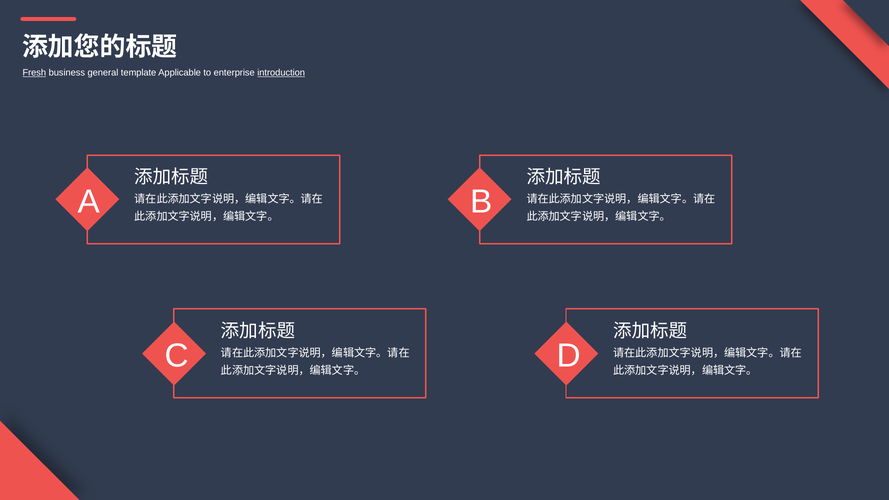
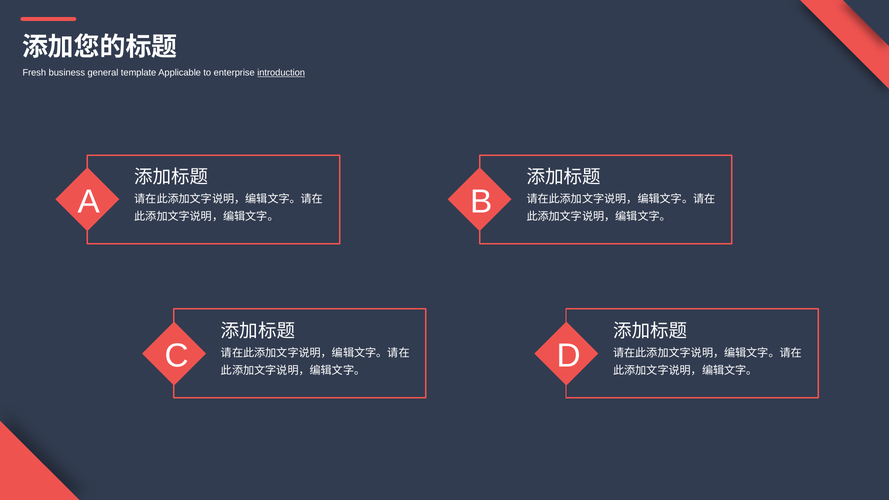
Fresh underline: present -> none (34, 73)
